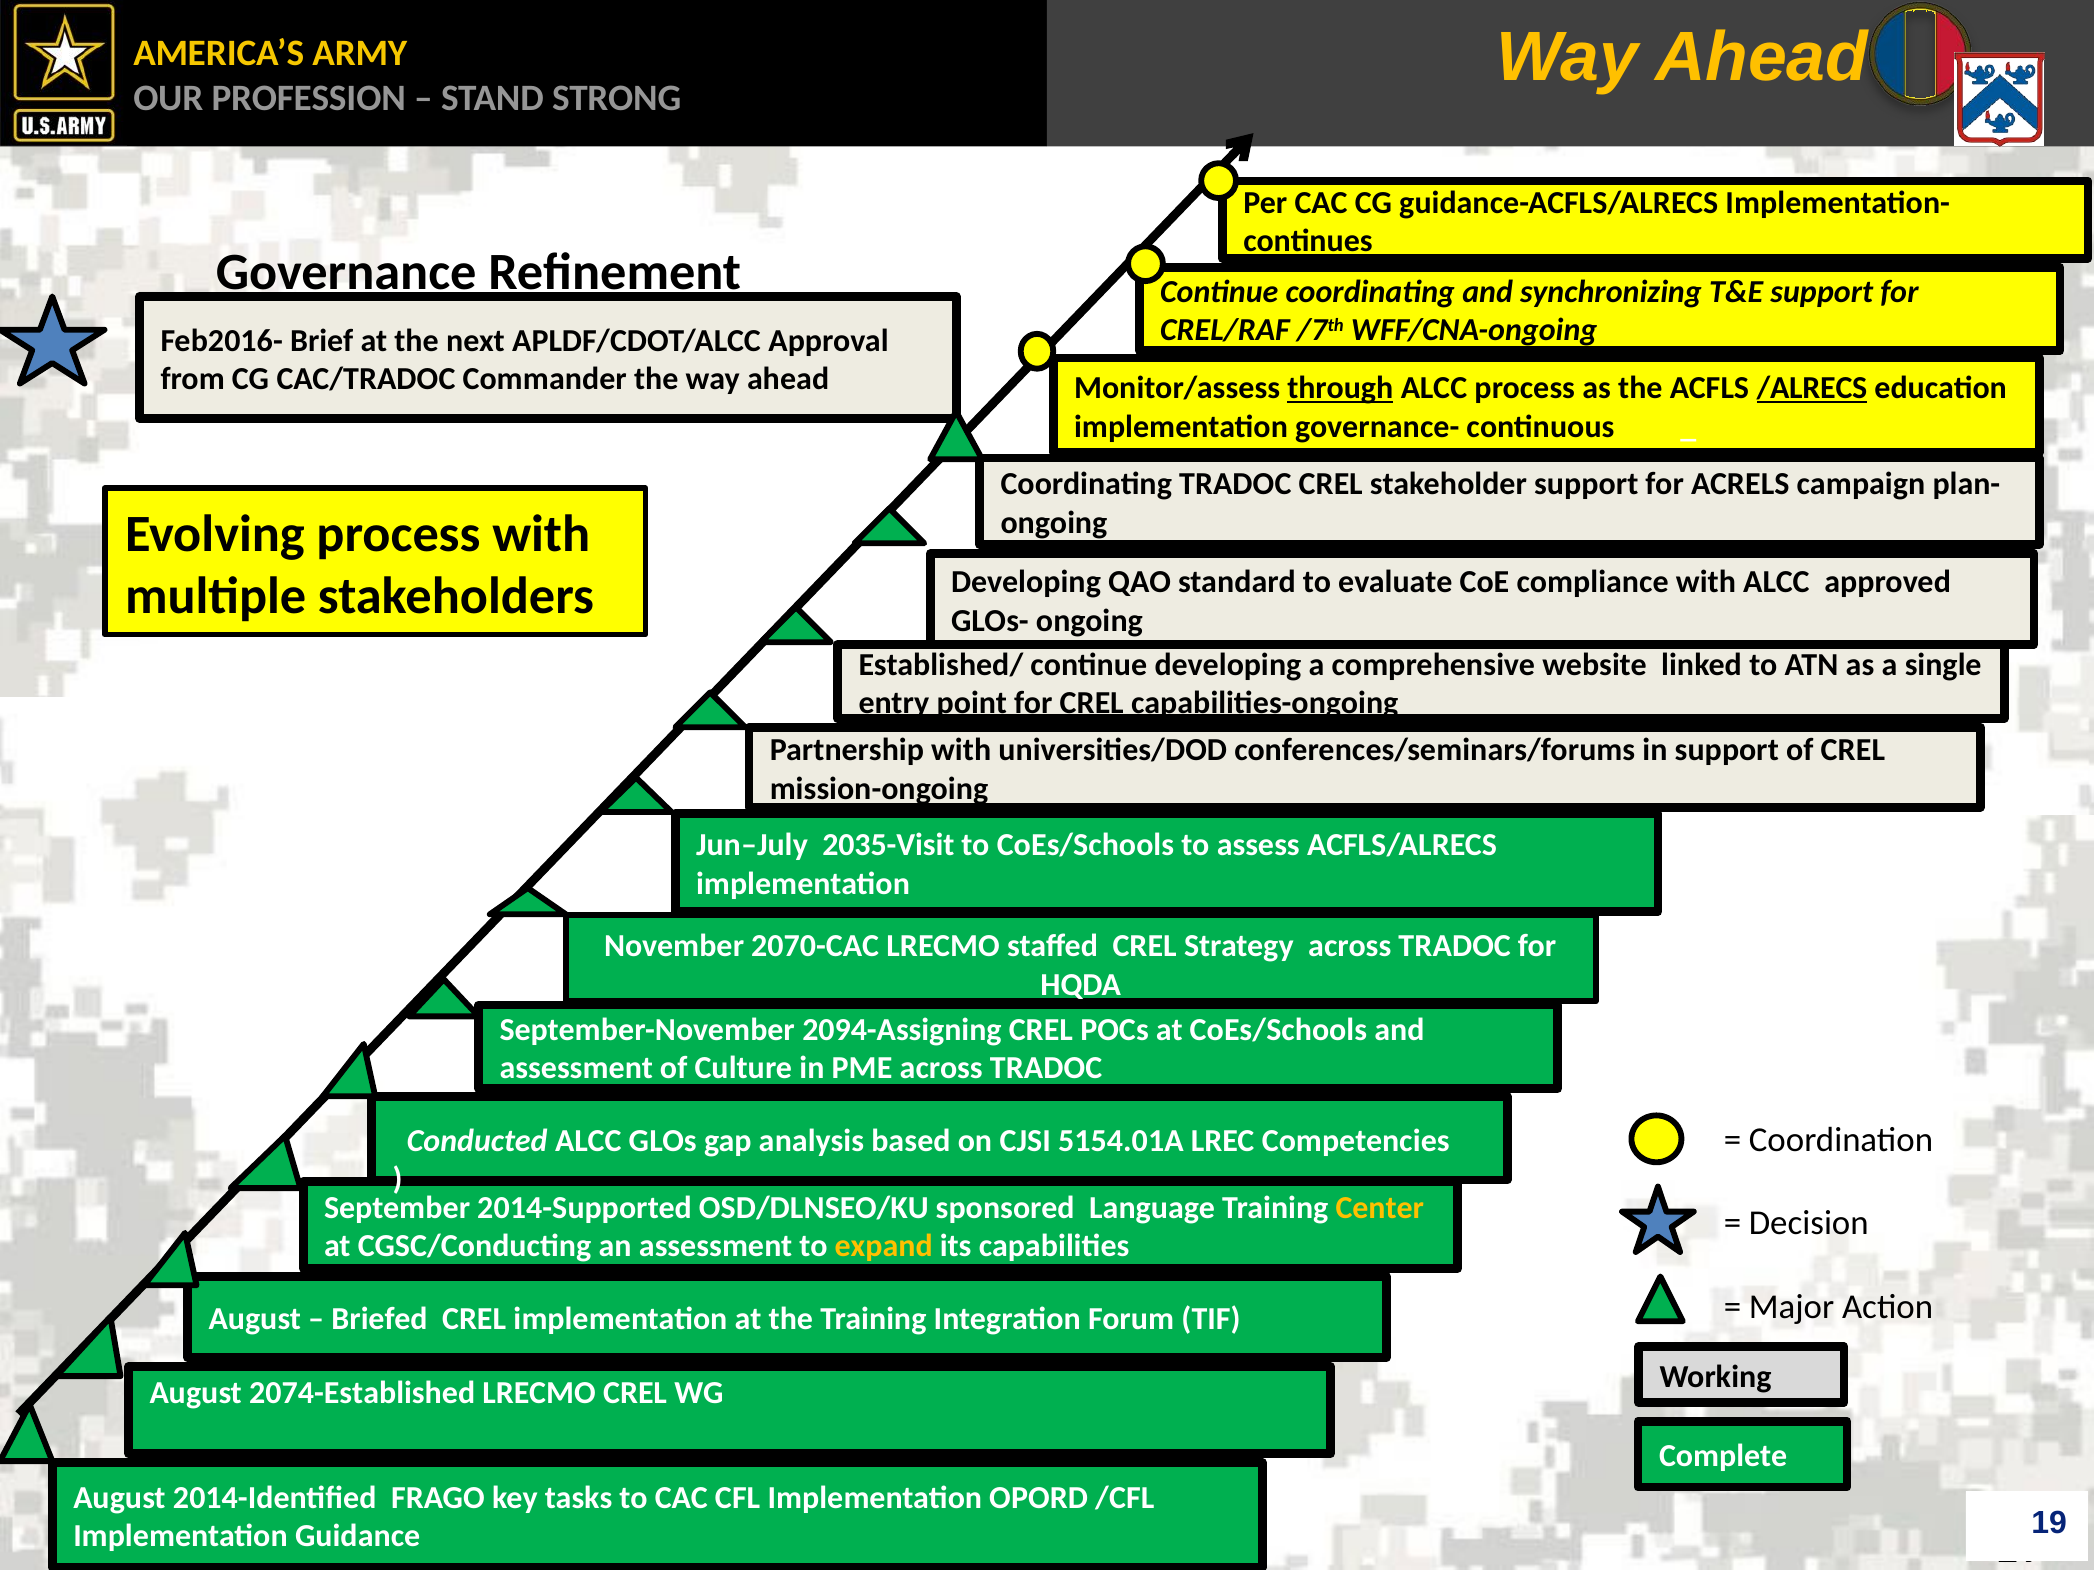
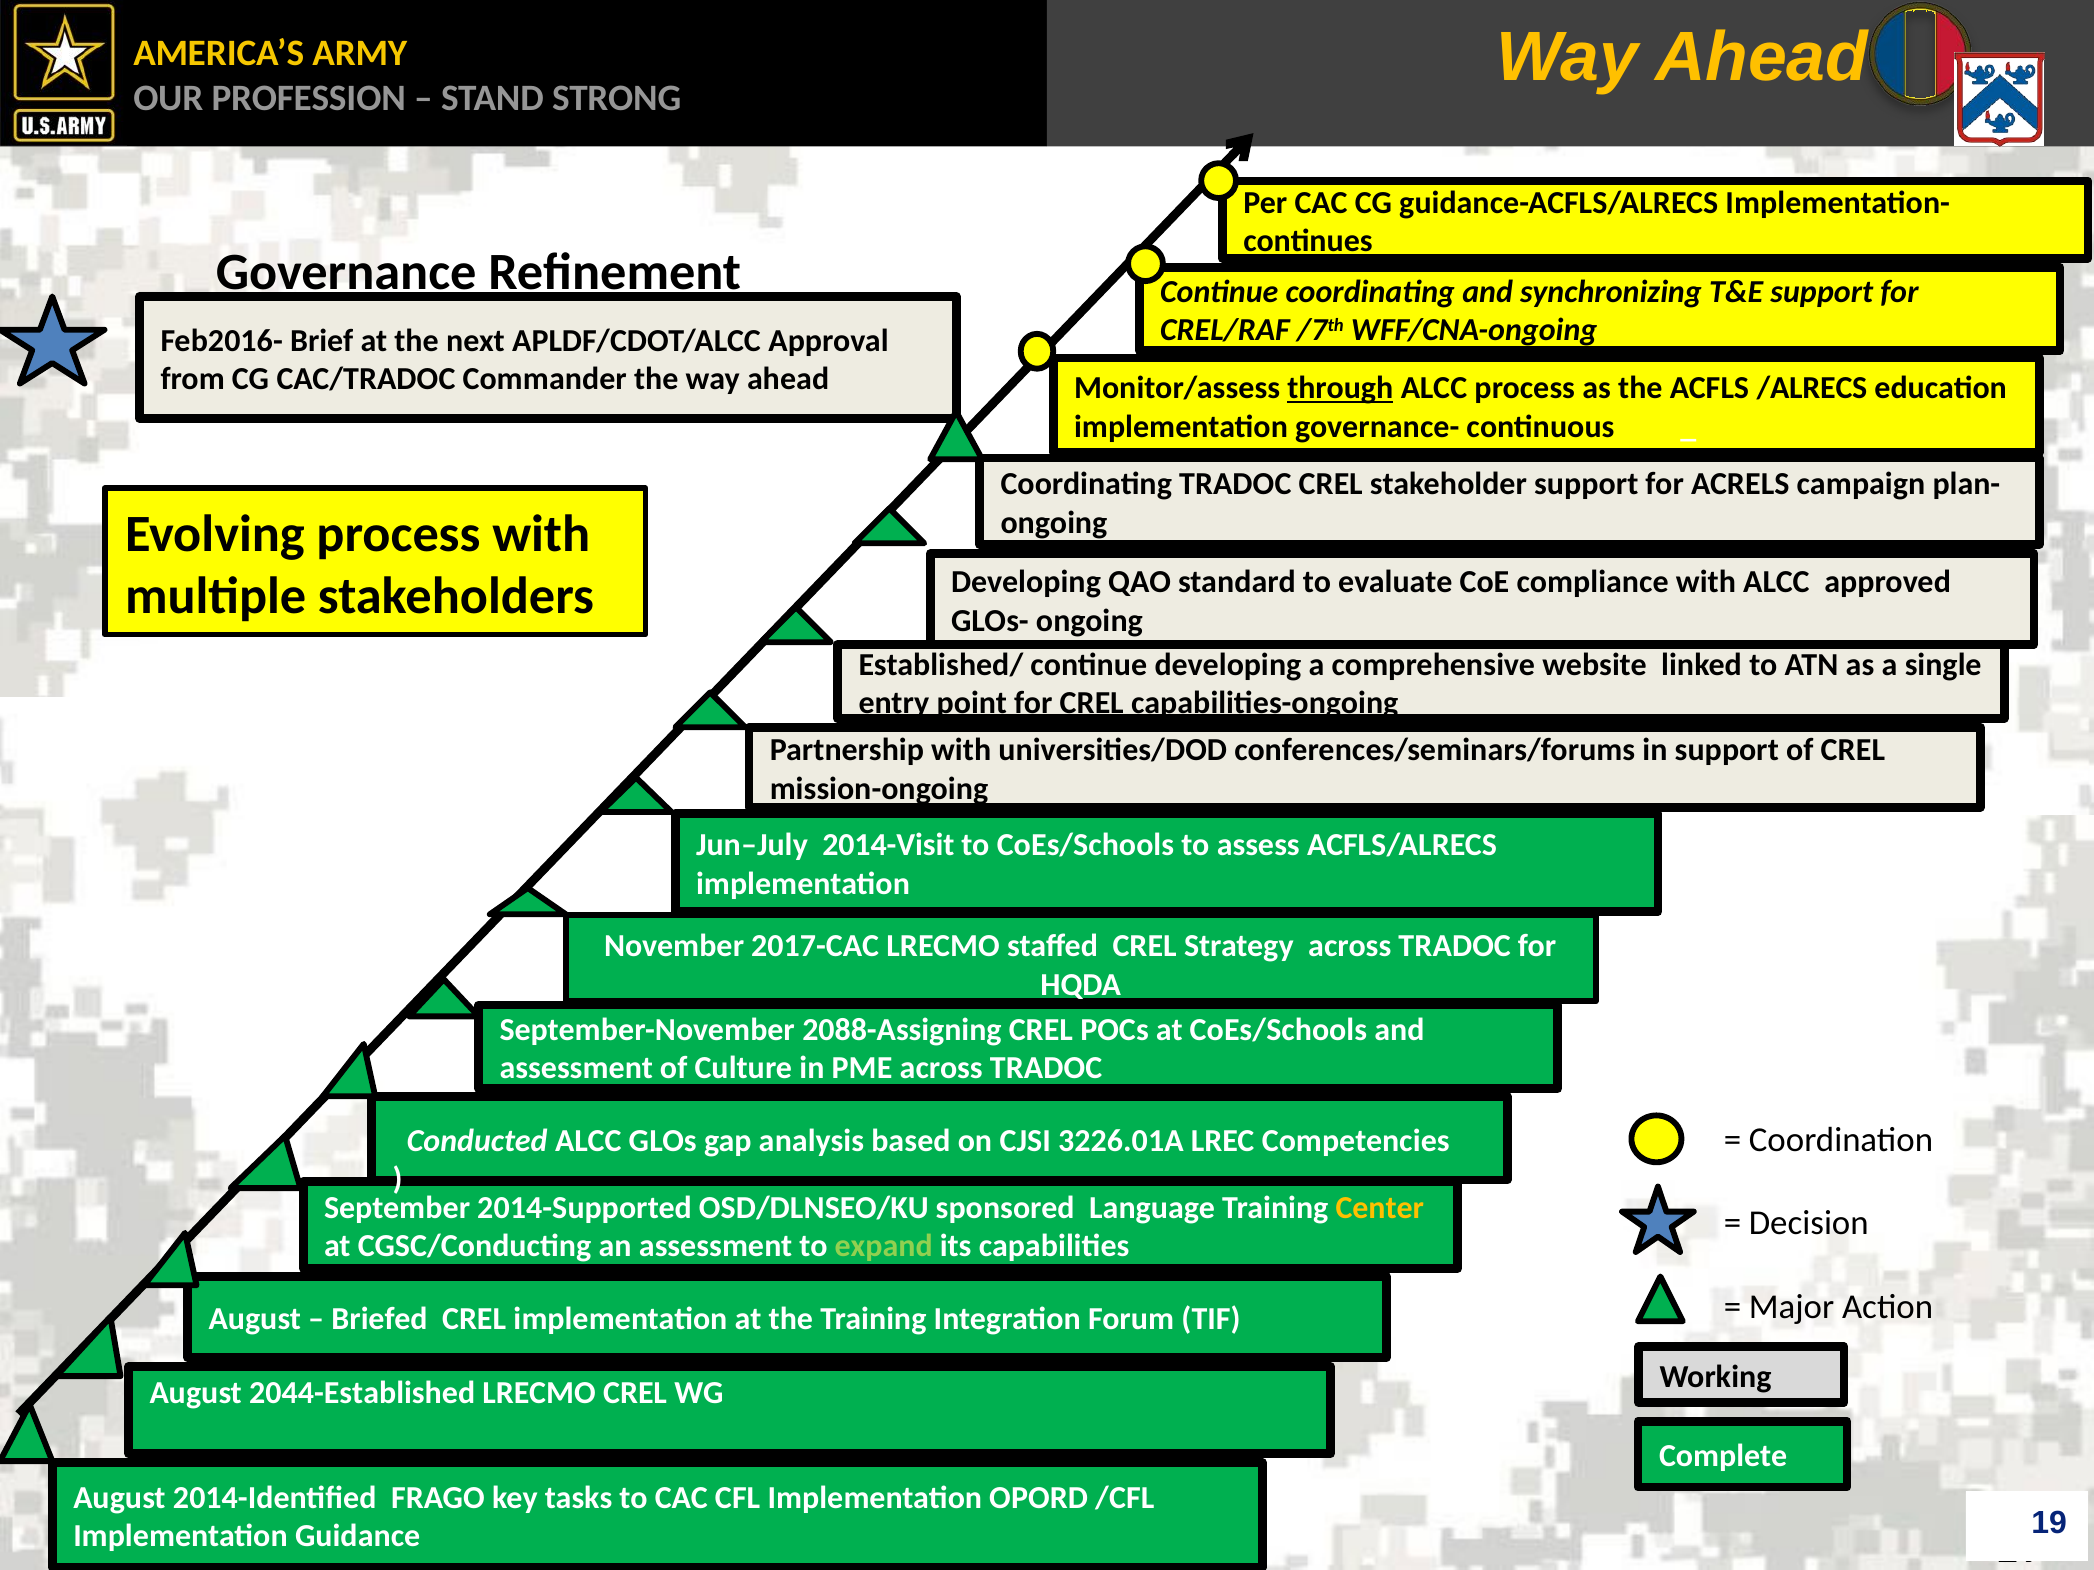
/ALRECS underline: present -> none (1812, 388)
2035-Visit: 2035-Visit -> 2014-Visit (888, 846)
2070-CAC: 2070-CAC -> 2017-CAC (815, 947)
2094-Assigning: 2094-Assigning -> 2088-Assigning (902, 1030)
5154.01A: 5154.01A -> 3226.01A (1121, 1141)
expand colour: yellow -> light green (884, 1247)
2074-Established: 2074-Established -> 2044-Established (362, 1394)
